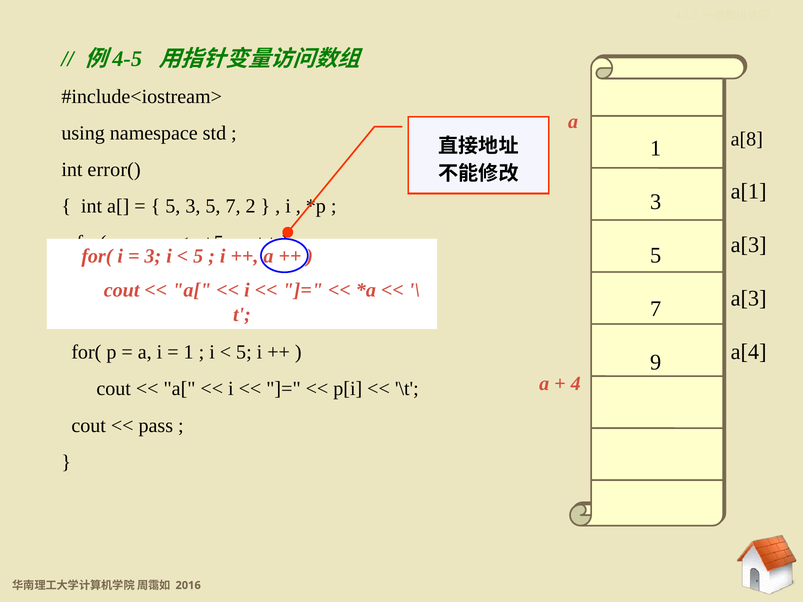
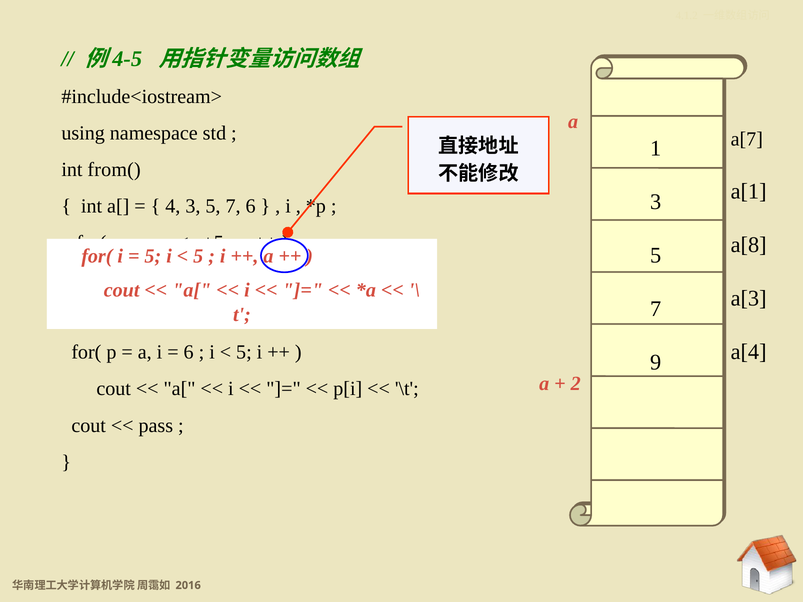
a[8: a[8 -> a[7 (747, 139)
error(: error( -> from( (114, 170)
5: 5 -> 4 (173, 206)
7 2: 2 -> 6 (251, 206)
a[3: a[3 -> a[8 (749, 245)
3: 3 -> 5 (153, 256)
1: 1 -> 6 (189, 352)
4: 4 -> 2 (576, 384)
